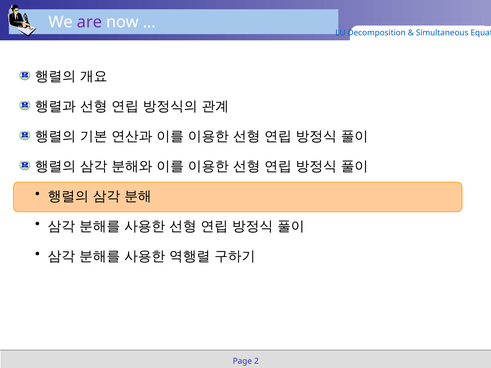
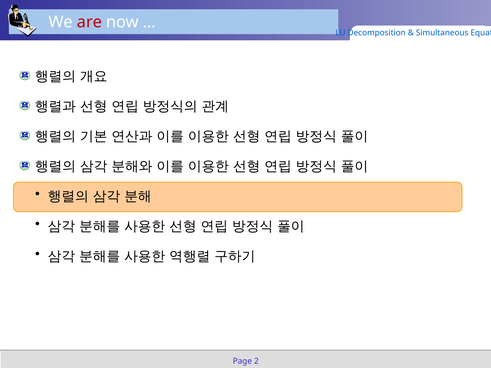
are colour: purple -> red (89, 22)
